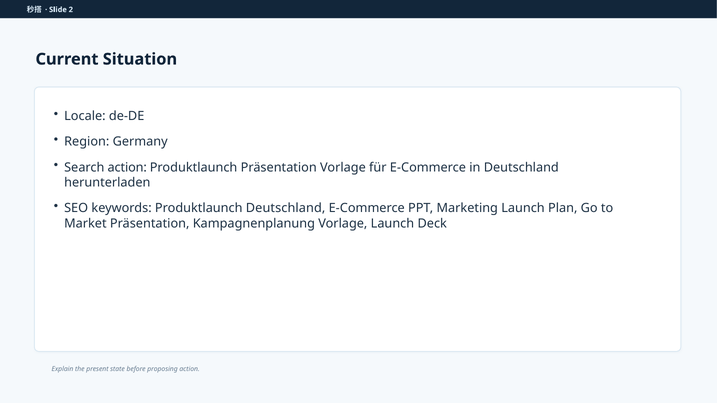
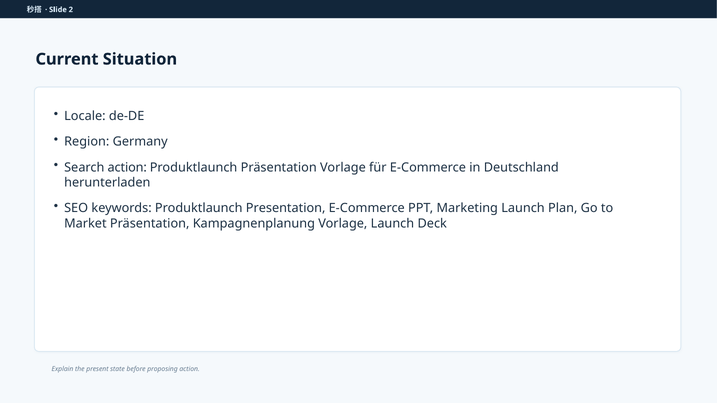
Produktlaunch Deutschland: Deutschland -> Presentation (286, 208)
